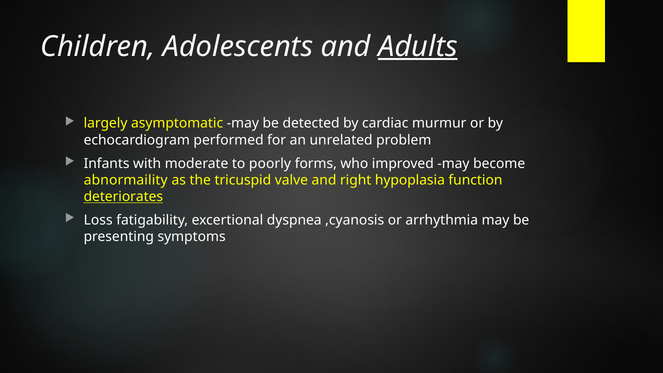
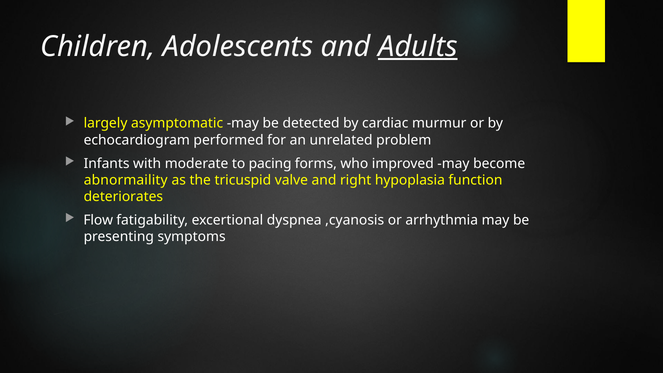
poorly: poorly -> pacing (270, 164)
deteriorates underline: present -> none (123, 197)
Loss: Loss -> Flow (98, 220)
